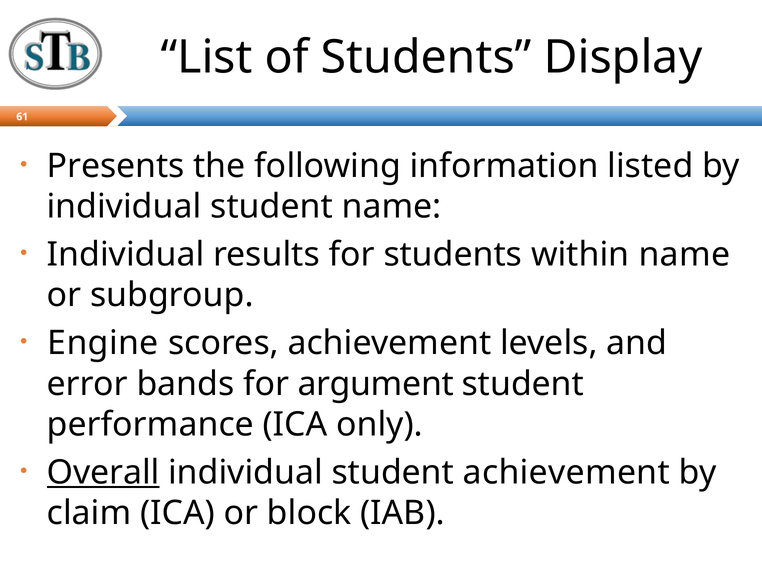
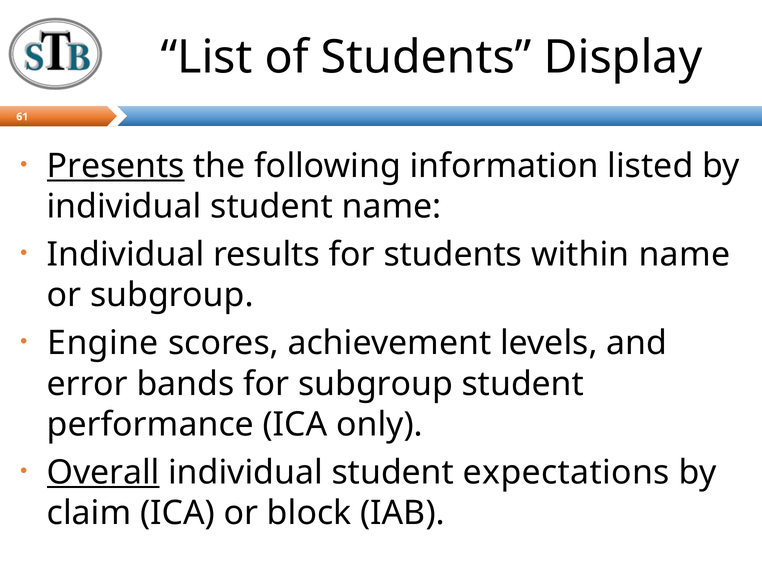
Presents underline: none -> present (116, 166)
for argument: argument -> subgroup (376, 384)
student achievement: achievement -> expectations (566, 473)
